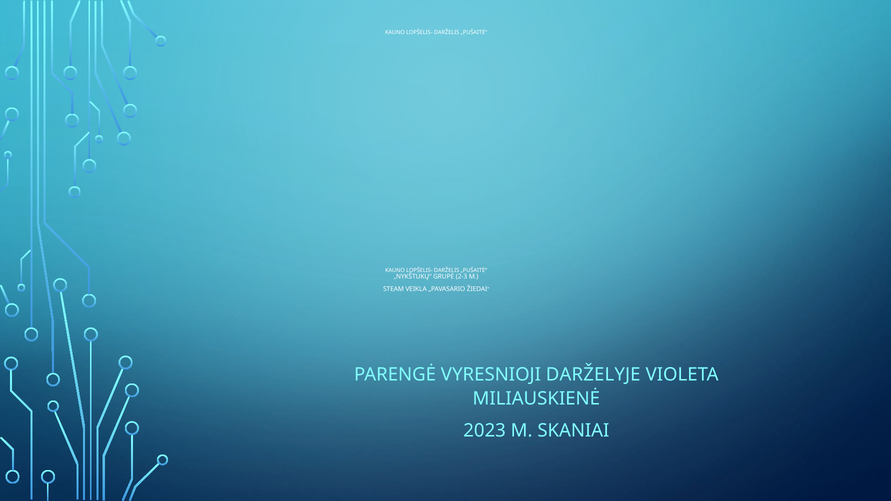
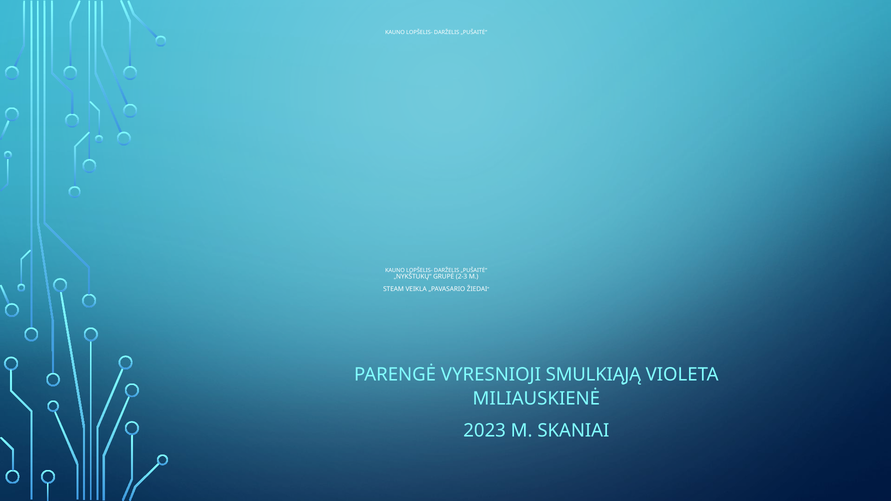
DARŽELYJE: DARŽELYJE -> SMULKIĄJĄ (593, 375)
